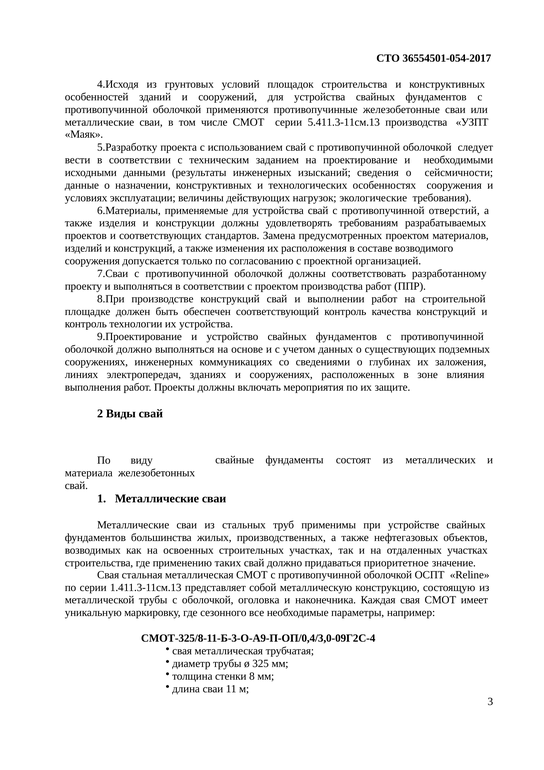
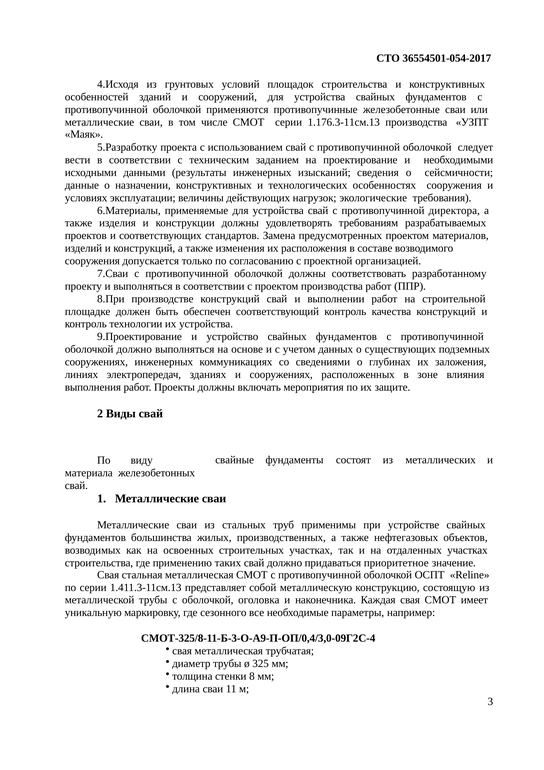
5.411.3-11см.13: 5.411.3-11см.13 -> 1.176.3-11см.13 (344, 122)
отверстий: отверстий -> директора (454, 210)
